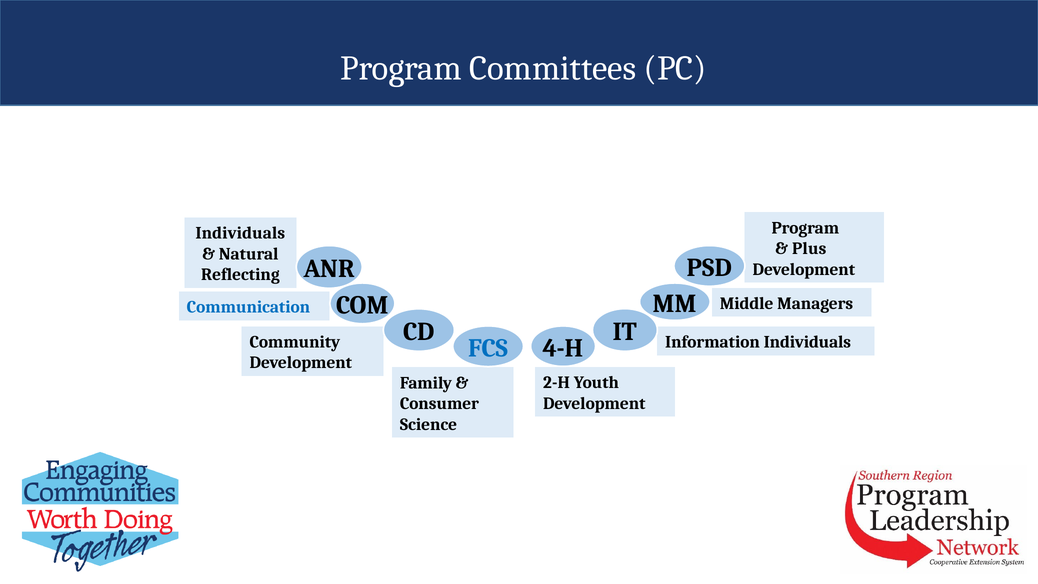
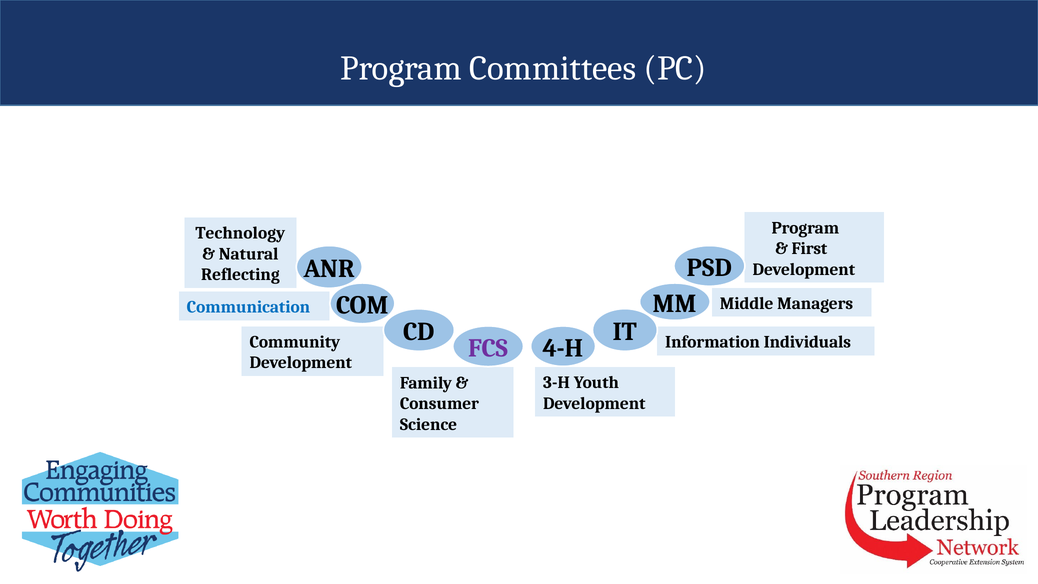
Individuals: Individuals -> Technology (240, 233)
Plus: Plus -> First (809, 249)
FCS colour: blue -> purple (488, 348)
2-H: 2-H -> 3-H (557, 382)
